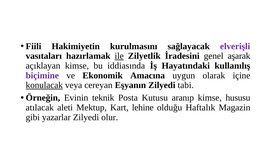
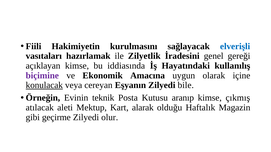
elverişli colour: purple -> blue (235, 46)
ile underline: present -> none (119, 56)
aşarak: aşarak -> gereği (239, 56)
tabi: tabi -> bile (186, 85)
hususu: hususu -> çıkmış (238, 98)
lehine: lehine -> alarak (143, 108)
yazarlar: yazarlar -> geçirme (56, 118)
